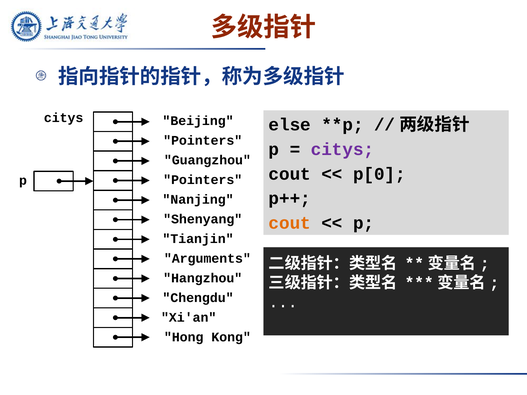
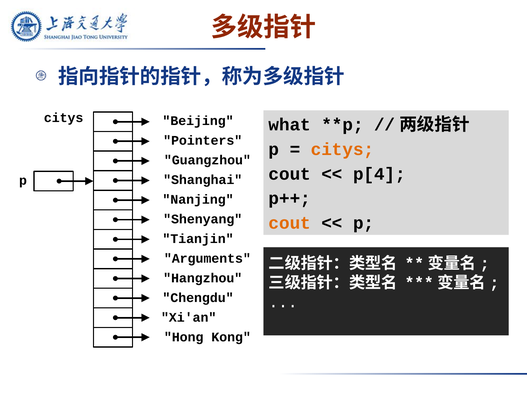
else: else -> what (290, 125)
citys colour: purple -> orange (342, 149)
p[0: p[0 -> p[4 (379, 174)
Pointers: Pointers -> Shanghai (203, 180)
